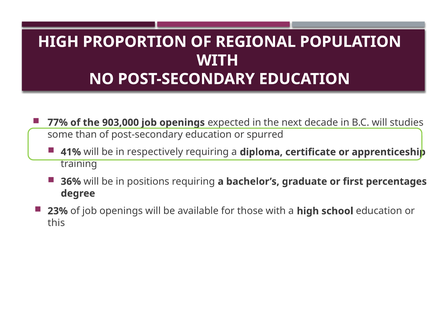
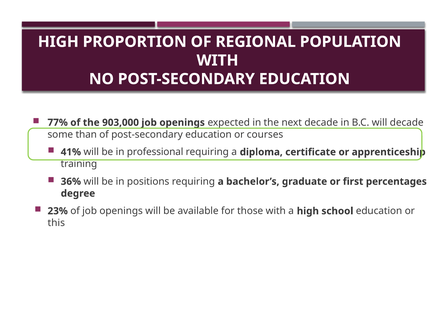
will studies: studies -> decade (407, 123)
spurred: spurred -> courses (265, 135)
respectively: respectively -> professional (155, 152)
